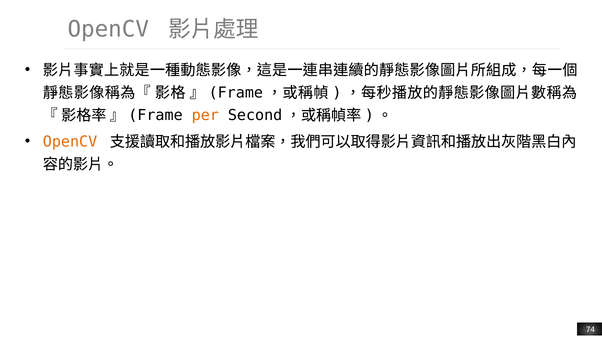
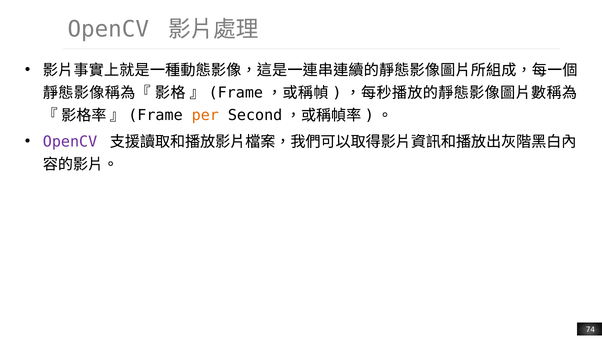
OpenCV colour: orange -> purple (70, 142)
